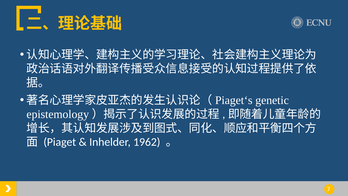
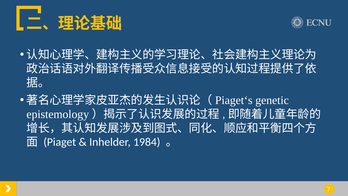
1962: 1962 -> 1984 (147, 142)
